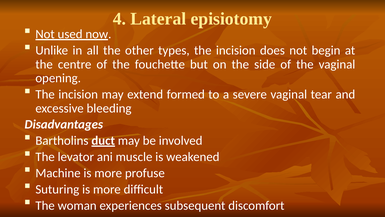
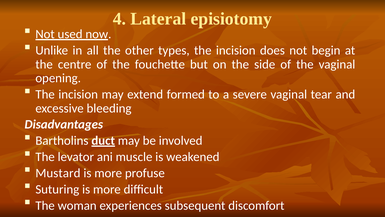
Machine: Machine -> Mustard (58, 173)
